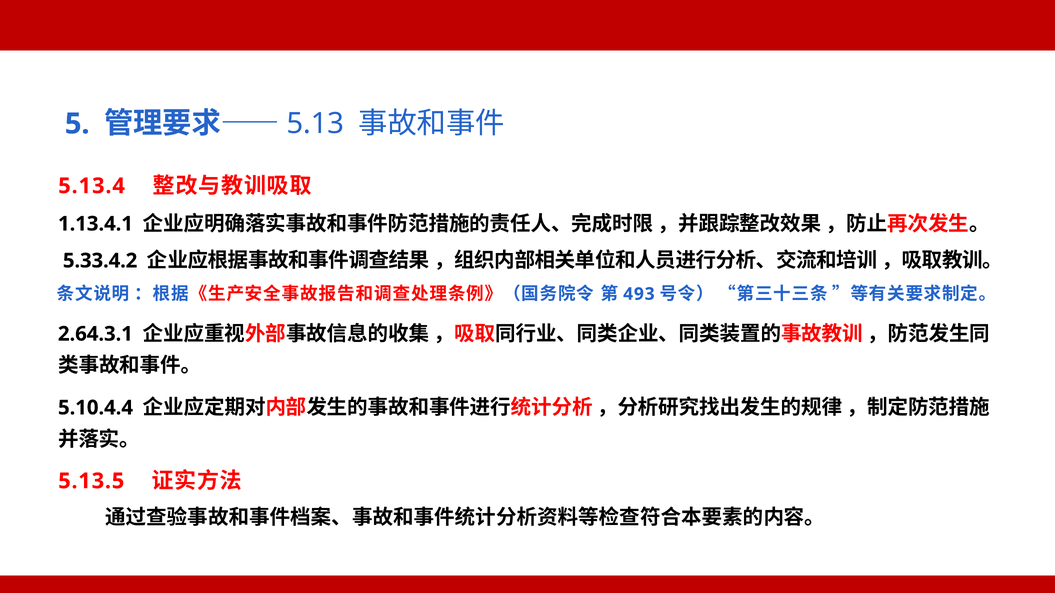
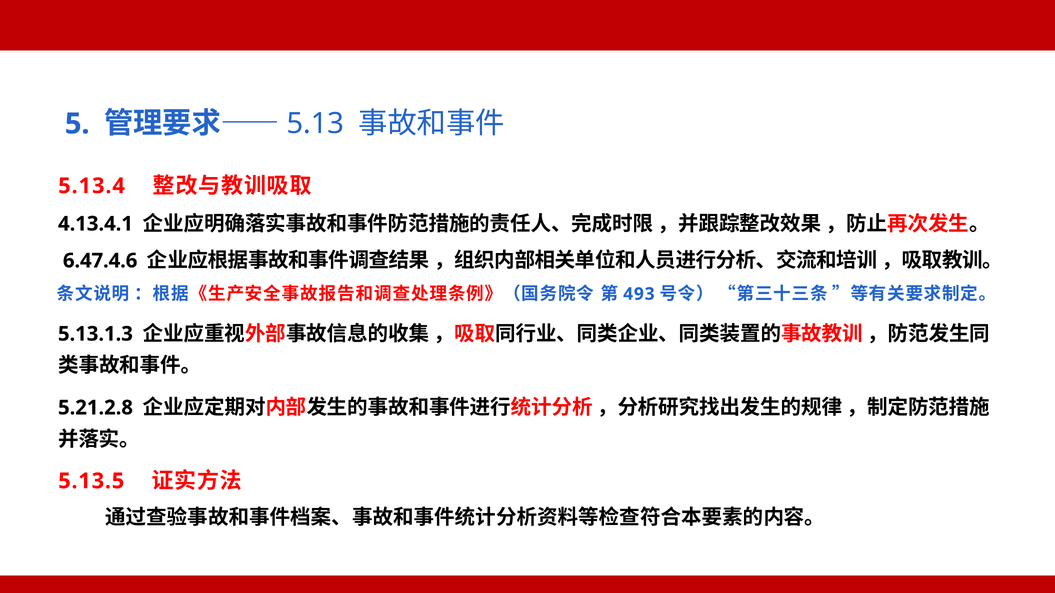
1.13.4.1: 1.13.4.1 -> 4.13.4.1 (96, 224)
5.33.4.2: 5.33.4.2 -> 6.47.4.6 (100, 261)
2.64.3.1: 2.64.3.1 -> 5.13.1.3 (95, 334)
5.10.4.4: 5.10.4.4 -> 5.21.2.8 (96, 408)
